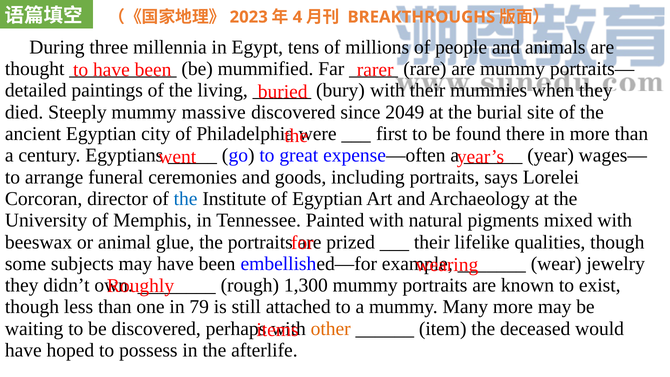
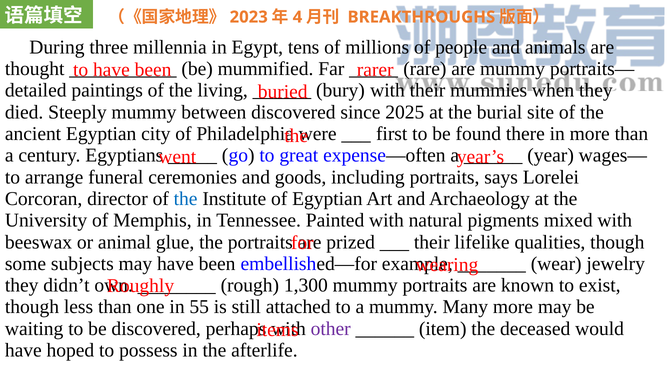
massive: massive -> between (214, 112)
2049: 2049 -> 2025 (405, 112)
79: 79 -> 55 (199, 307)
other colour: orange -> purple (331, 329)
